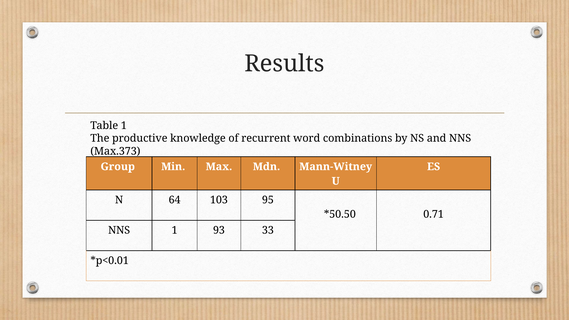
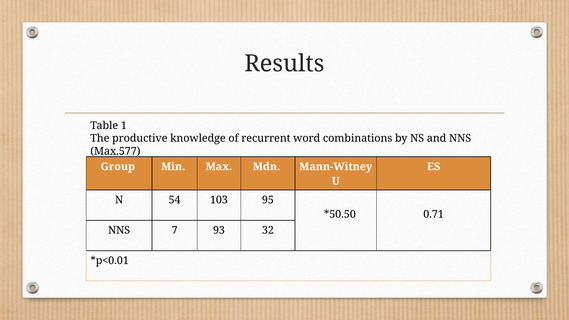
Max.373: Max.373 -> Max.577 (115, 151)
64: 64 -> 54 (175, 200)
NNS 1: 1 -> 7 (175, 230)
33: 33 -> 32 (268, 230)
